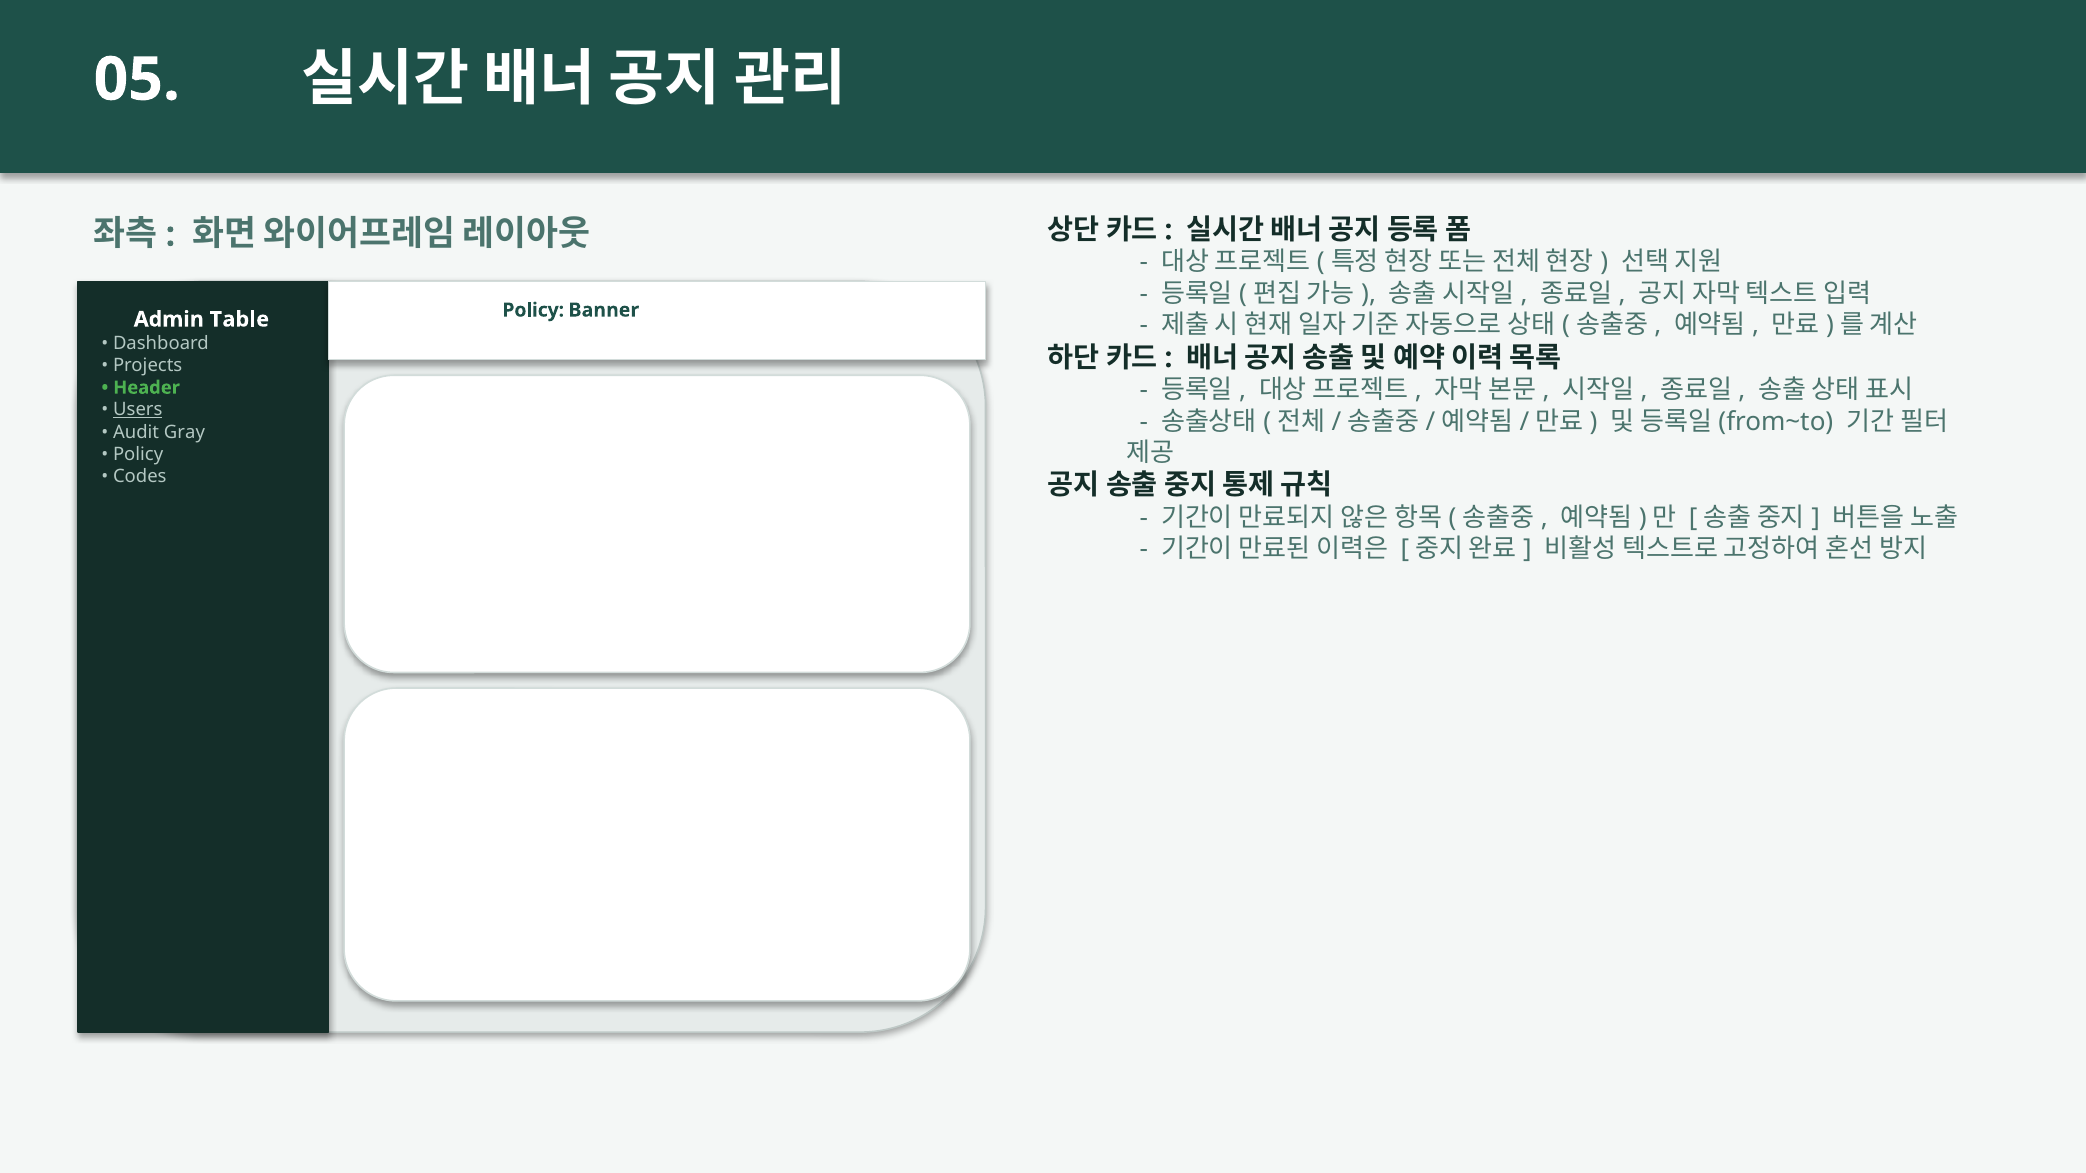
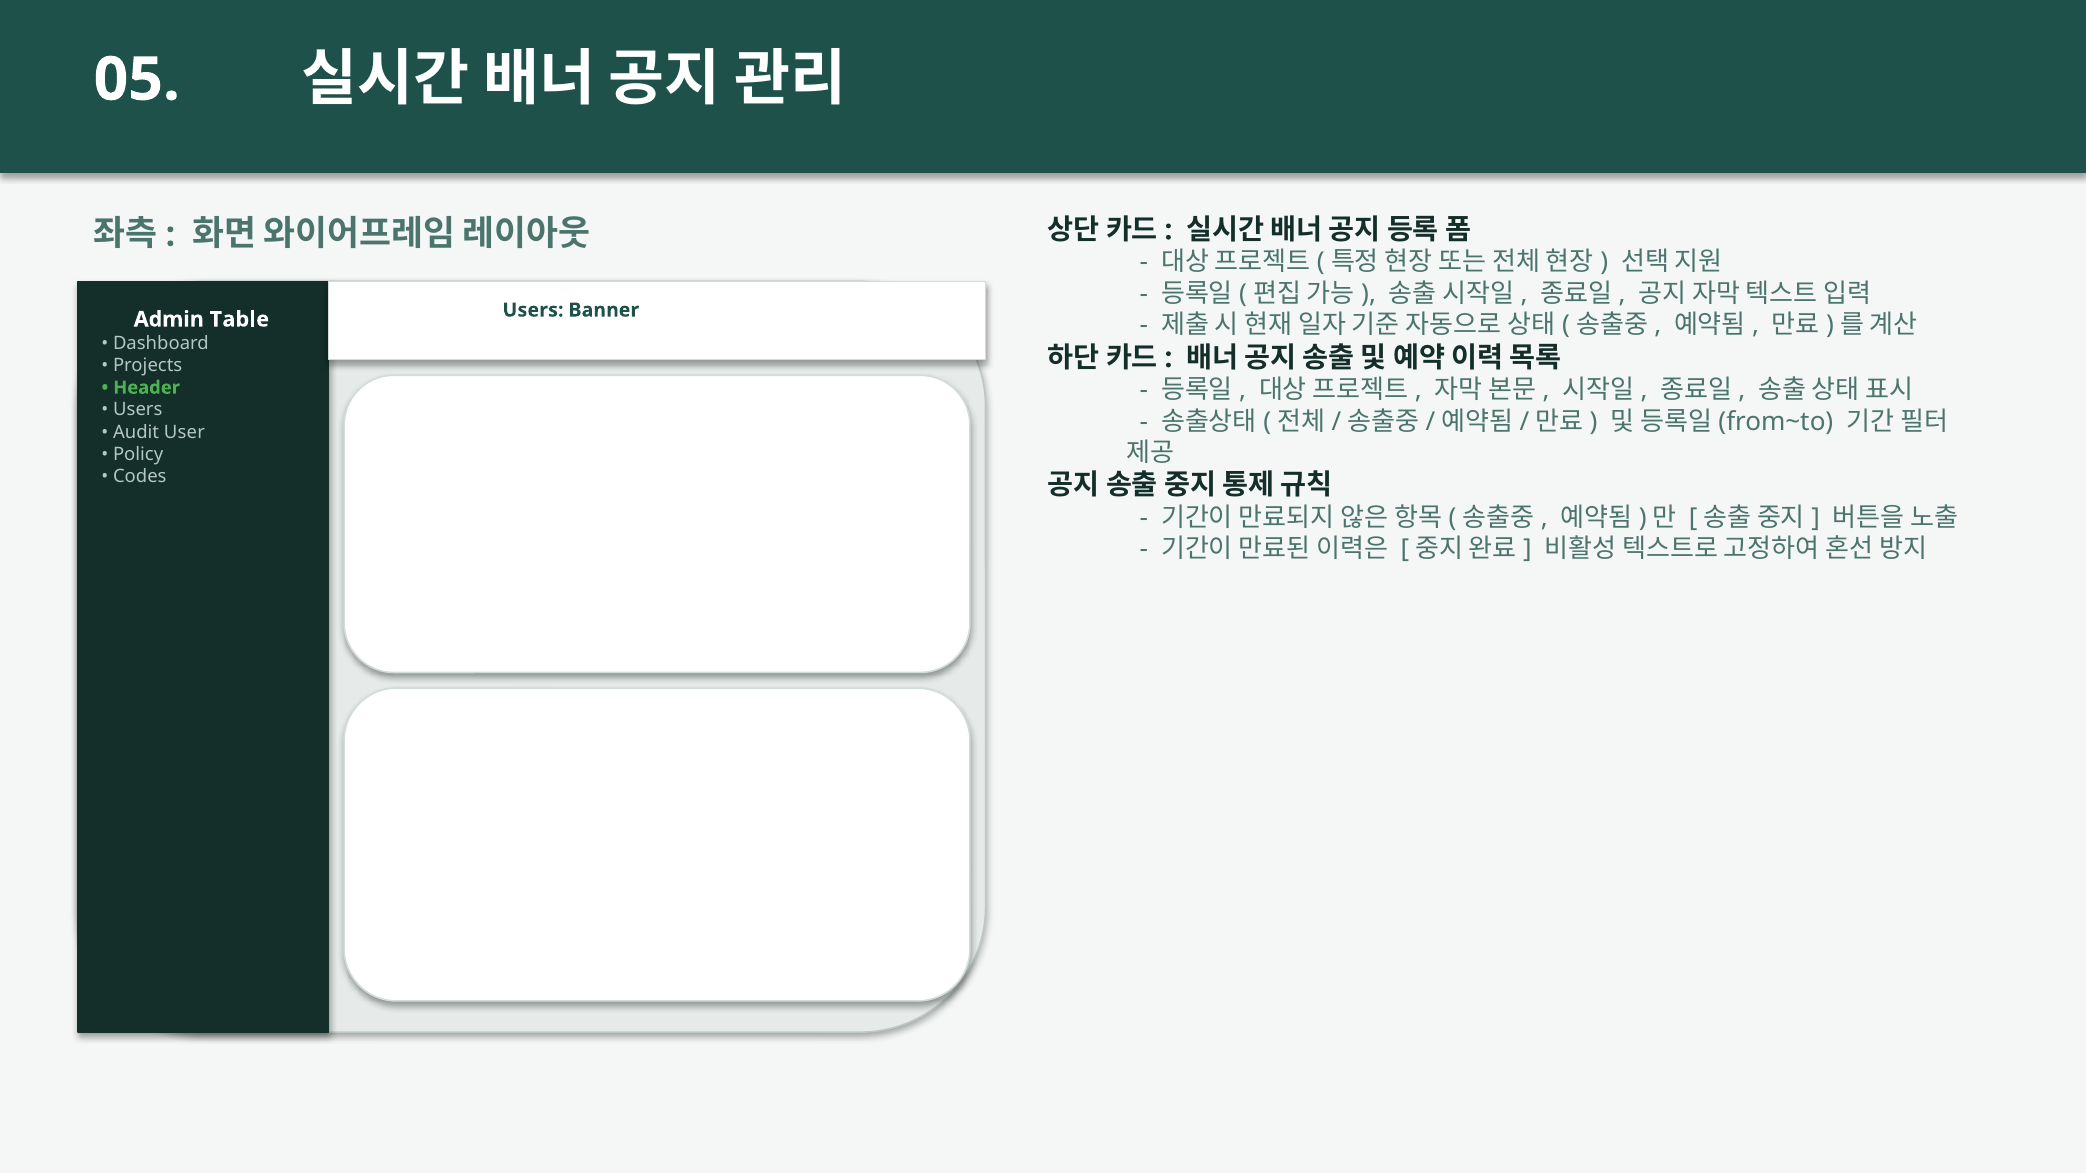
Policy: Policy -> Users (533, 310)
Users underline: present -> none (138, 410)
Gray: Gray -> User (184, 432)
